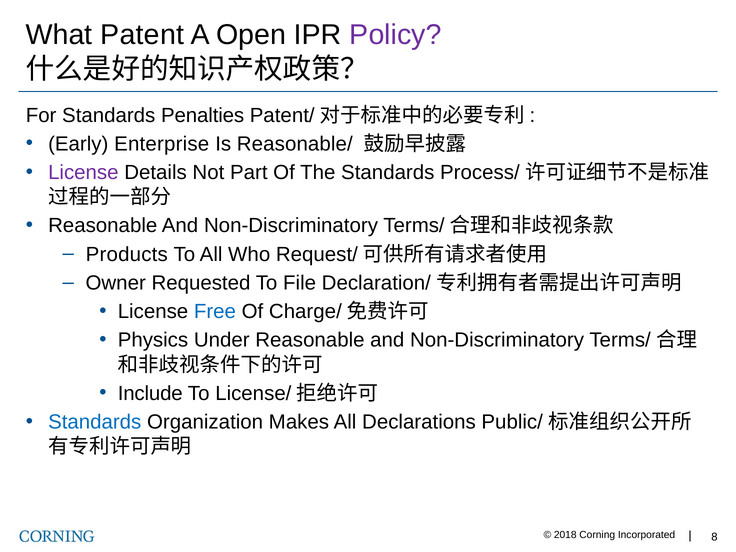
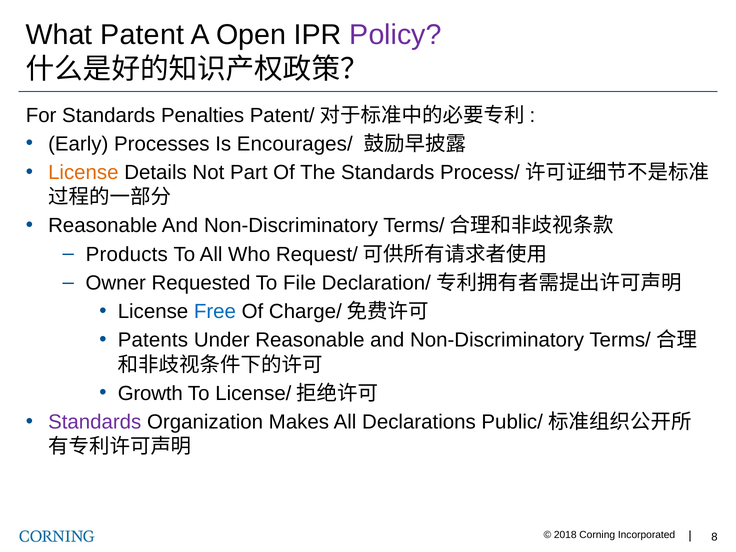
Enterprise: Enterprise -> Processes (162, 144)
Reasonable/: Reasonable/ -> Encourages/ (295, 144)
License colour: purple -> orange (83, 173)
Physics: Physics -> Patents (153, 340)
Include: Include -> Growth (150, 393)
Standards colour: blue -> purple (95, 422)
